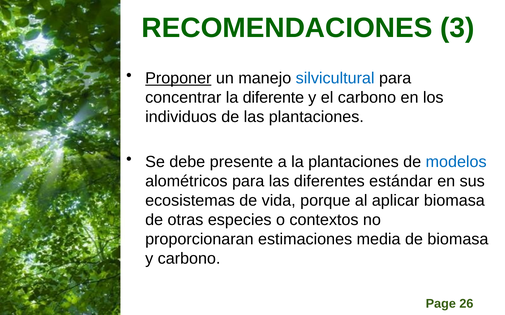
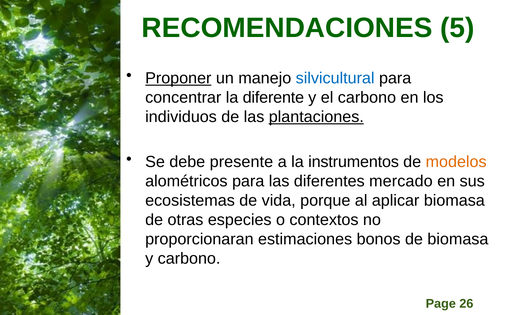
3: 3 -> 5 (457, 28)
plantaciones underline: none -> present (316, 117)
la plantaciones: plantaciones -> instrumentos (354, 162)
modelos colour: blue -> orange (456, 162)
estándar: estándar -> mercado (401, 182)
media: media -> bonos (379, 240)
